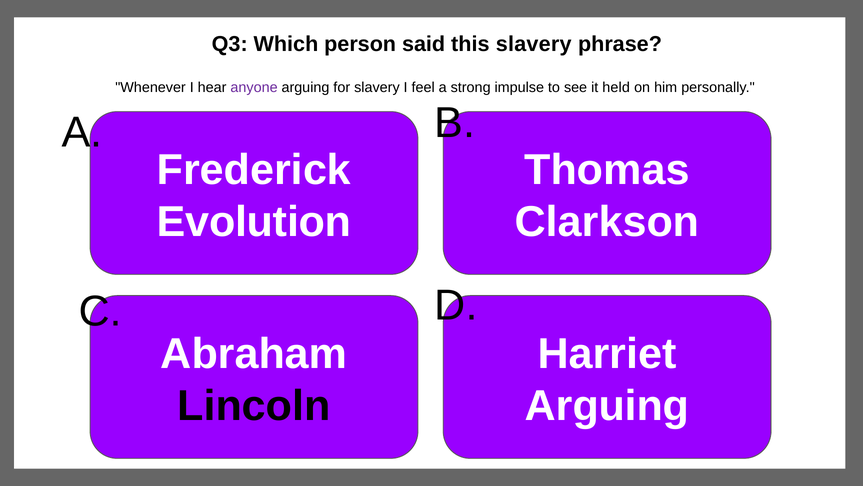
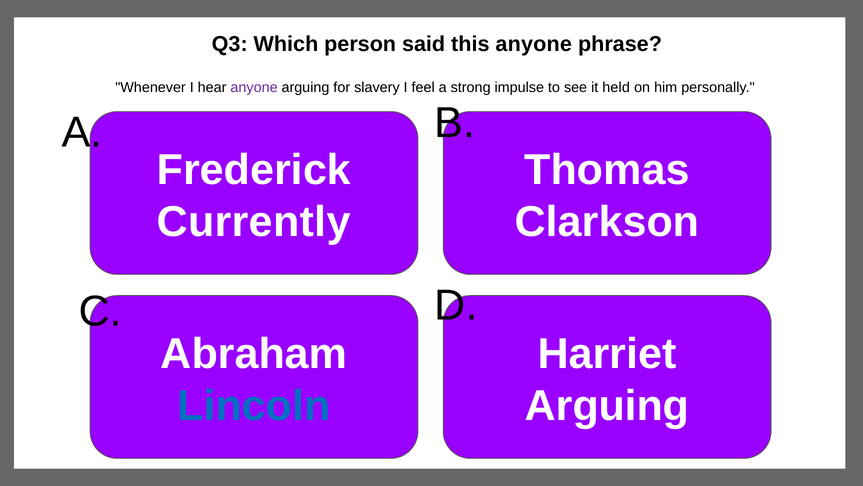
this slavery: slavery -> anyone (534, 44)
Evolution: Evolution -> Currently (254, 222)
Lincoln colour: black -> blue (254, 405)
